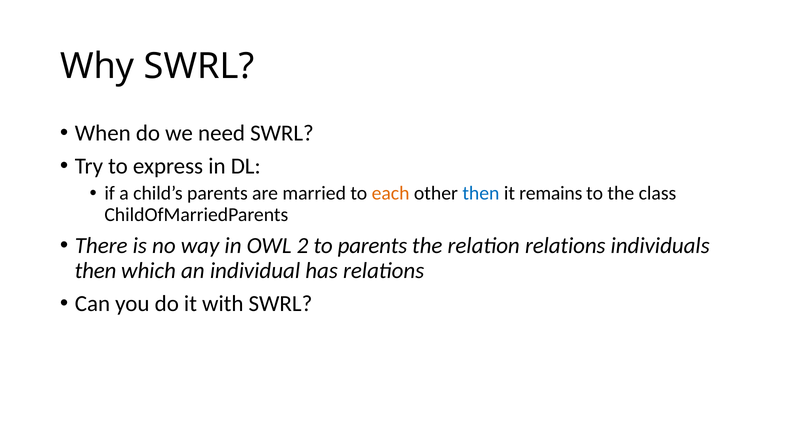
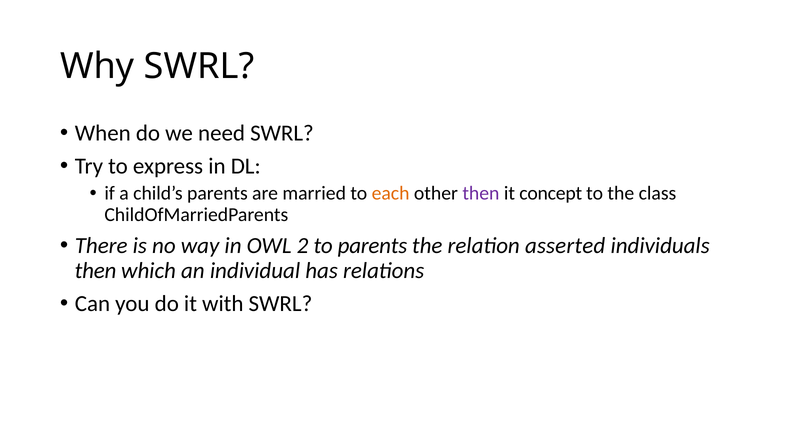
then colour: blue -> purple (481, 193)
remains: remains -> concept (551, 193)
relation relations: relations -> asserted (565, 246)
